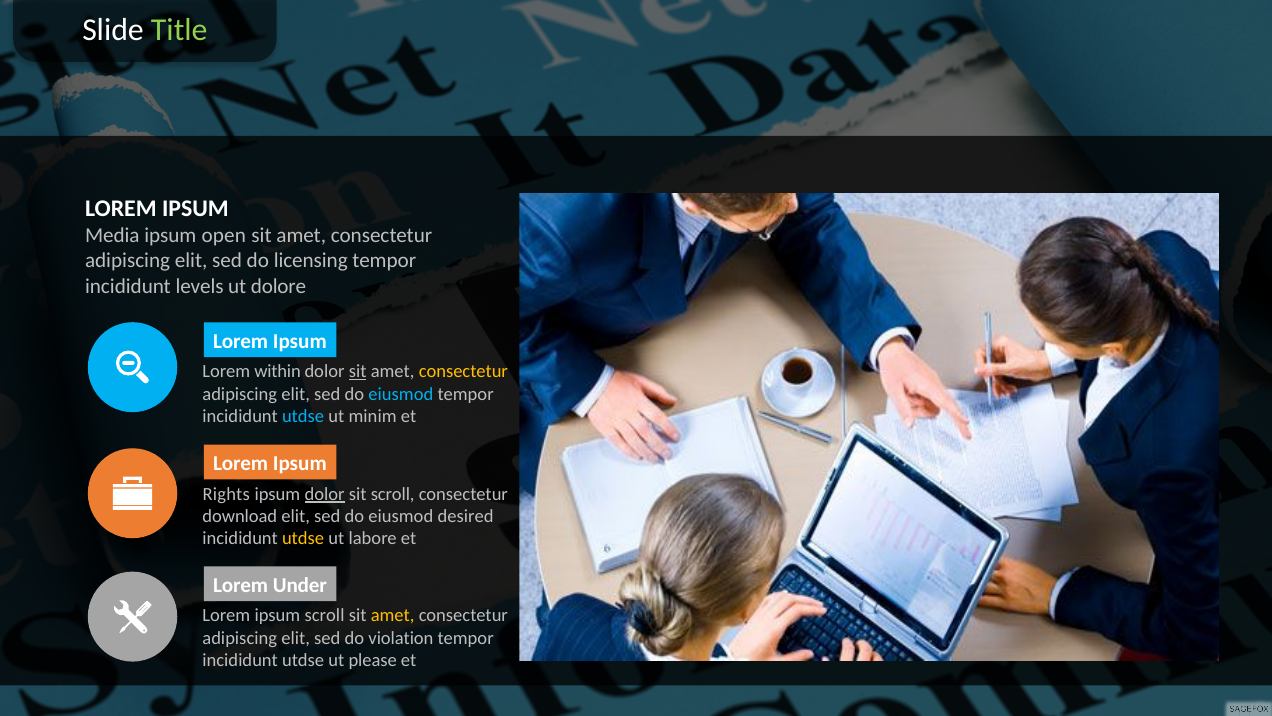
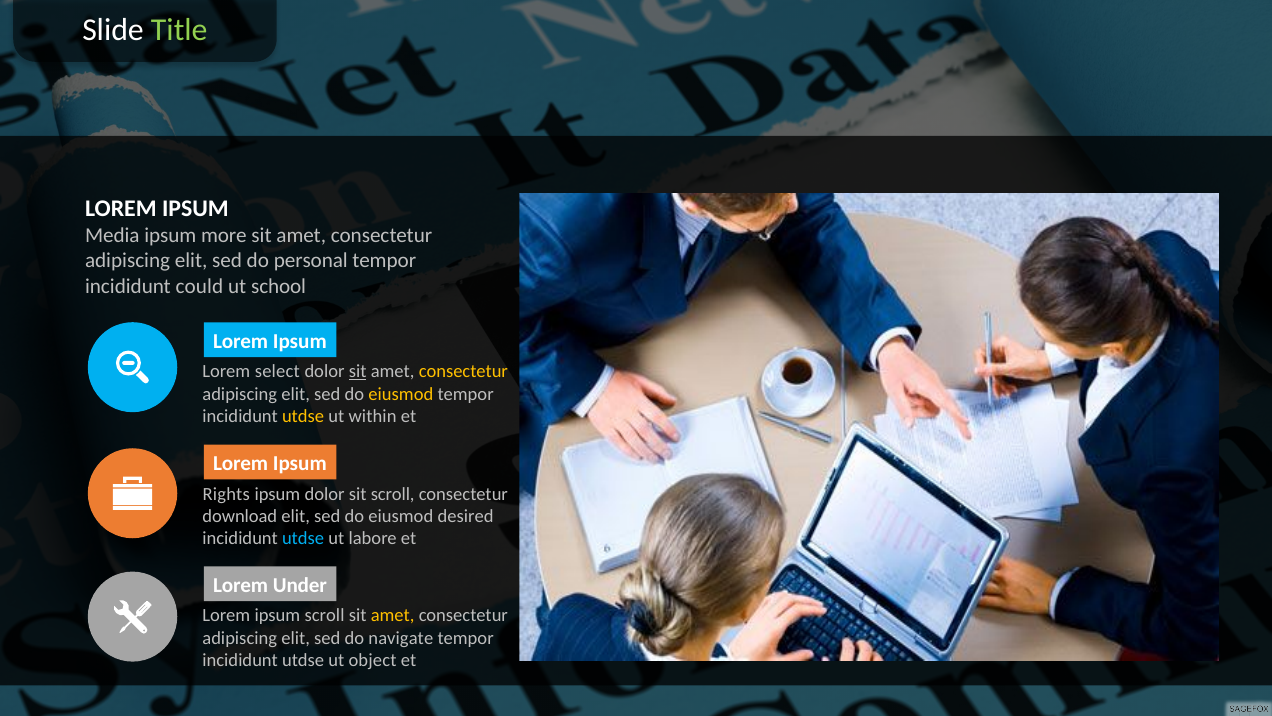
open: open -> more (224, 235)
licensing: licensing -> personal (311, 261)
levels: levels -> could (199, 286)
dolore: dolore -> school (279, 286)
within: within -> select (277, 371)
eiusmod colour: light blue -> yellow (401, 394)
utdse colour: light blue -> yellow (303, 416)
minim: minim -> within (373, 416)
dolor underline: present -> none (325, 494)
utdse colour: yellow -> light blue (303, 538)
violation: violation -> navigate (401, 638)
please: please -> object (373, 660)
